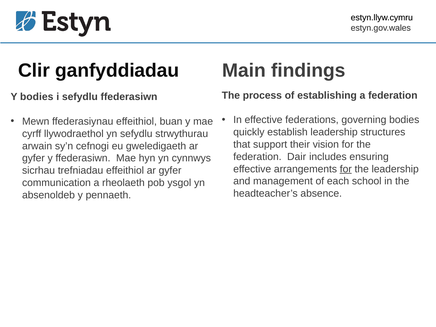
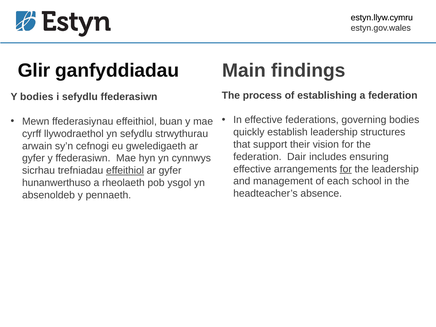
Clir: Clir -> Glir (34, 70)
effeithiol underline: none -> present (125, 171)
communication: communication -> hunanwerthuso (56, 183)
